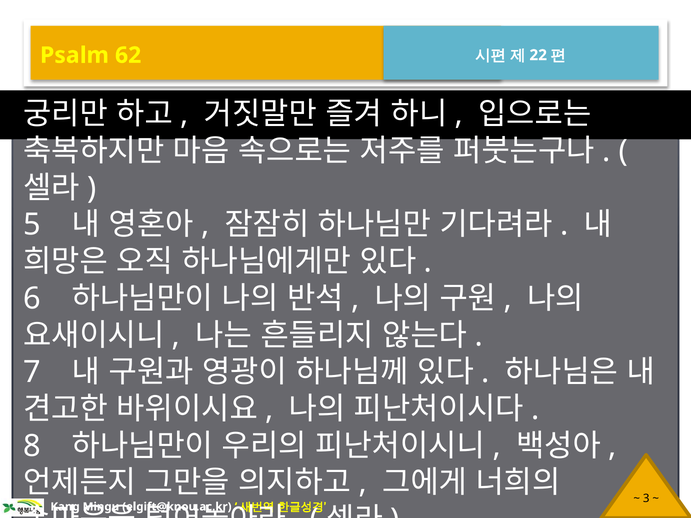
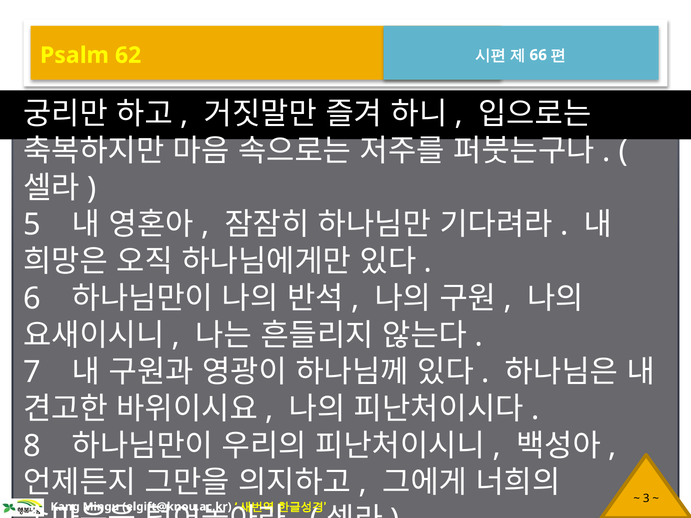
22: 22 -> 66 (538, 55)
